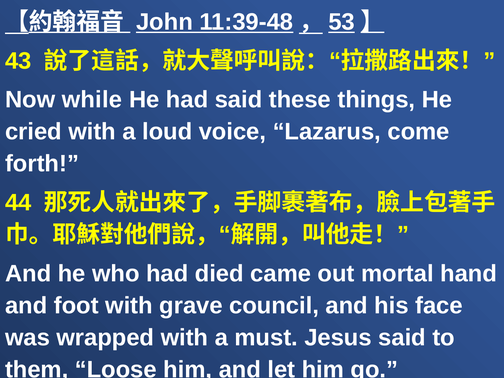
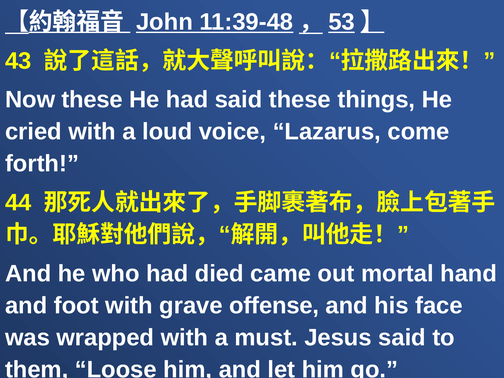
Now while: while -> these (92, 100)
council: council -> offense (274, 306)
